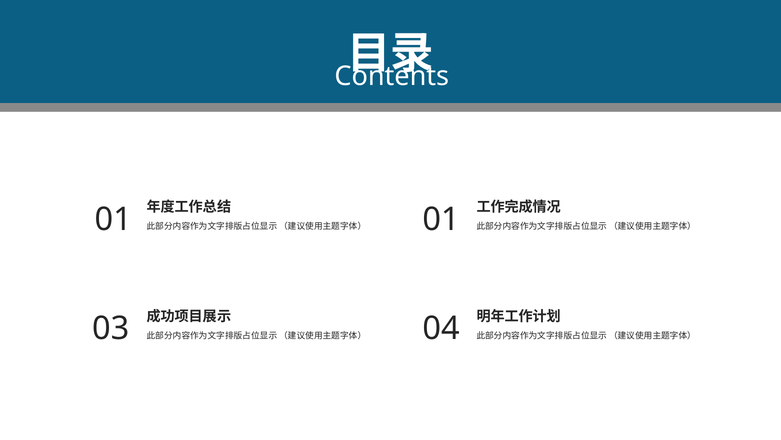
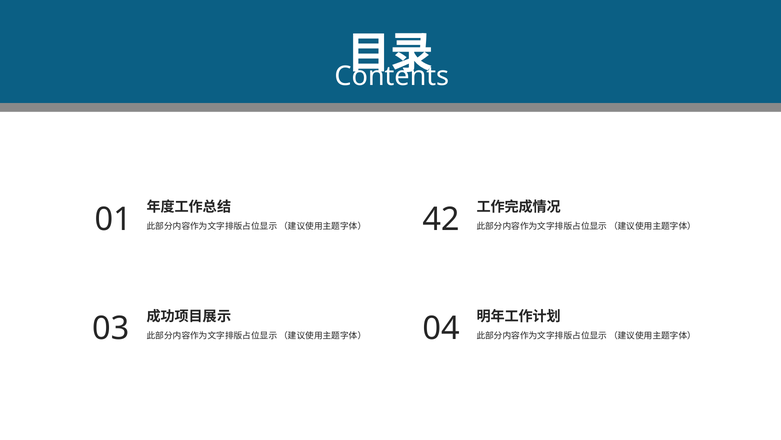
01: 01 -> 42 (441, 219)
